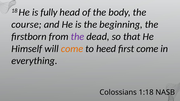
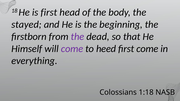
is fully: fully -> first (49, 12)
course: course -> stayed (26, 24)
come colour: orange -> purple (72, 49)
